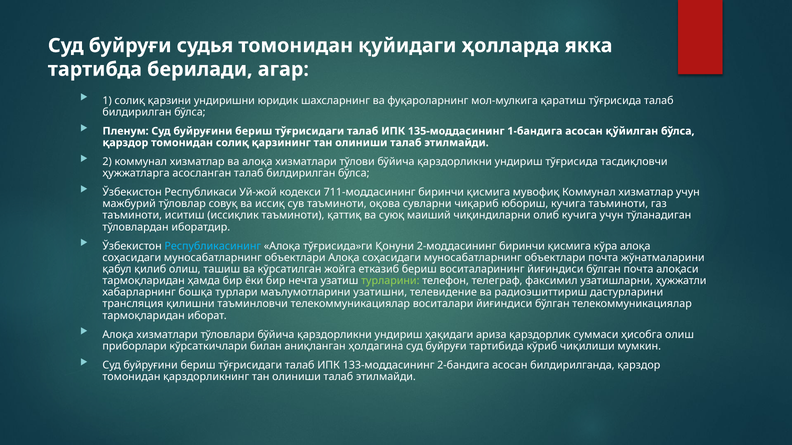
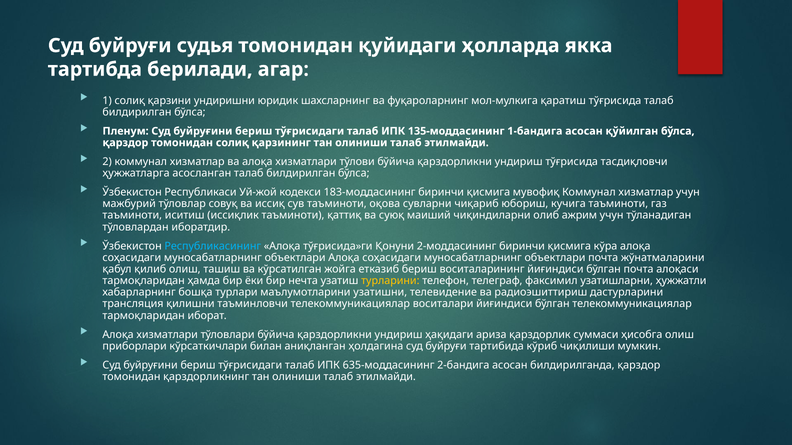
711-моддасининг: 711-моддасининг -> 183-моддасининг (370, 192)
олиб кучига: кучига -> ажрим (579, 216)
турларини colour: light green -> yellow (390, 281)
133-моддасининг: 133-моддасининг -> 635-моддасининг (389, 365)
